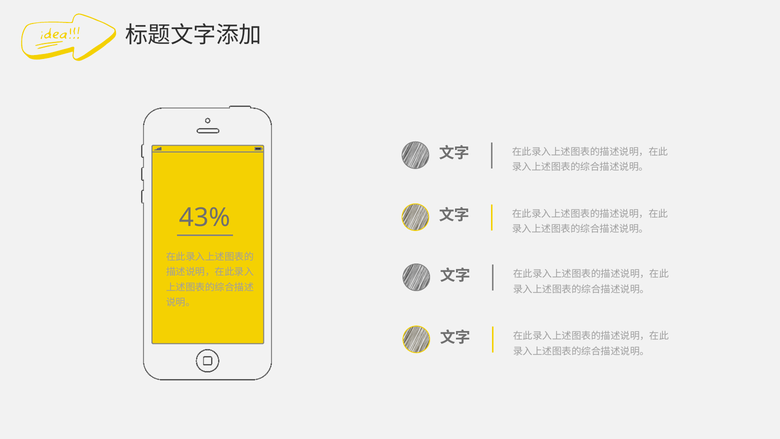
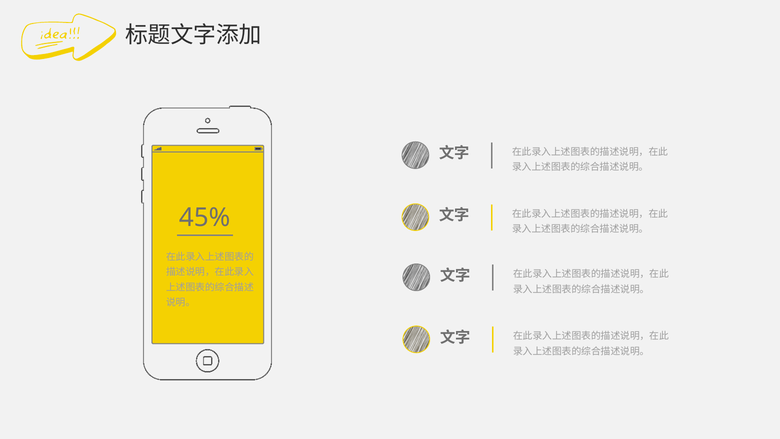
43%: 43% -> 45% (205, 218)
